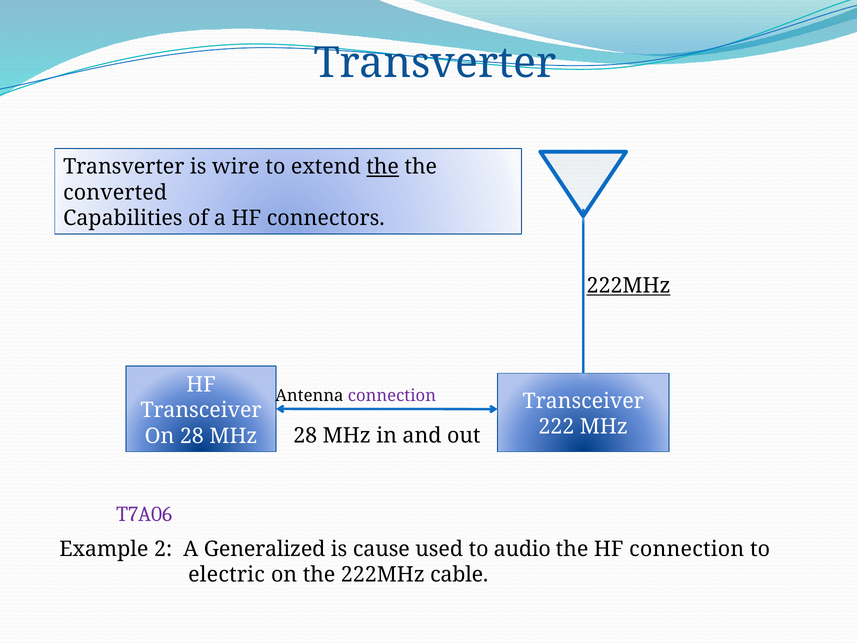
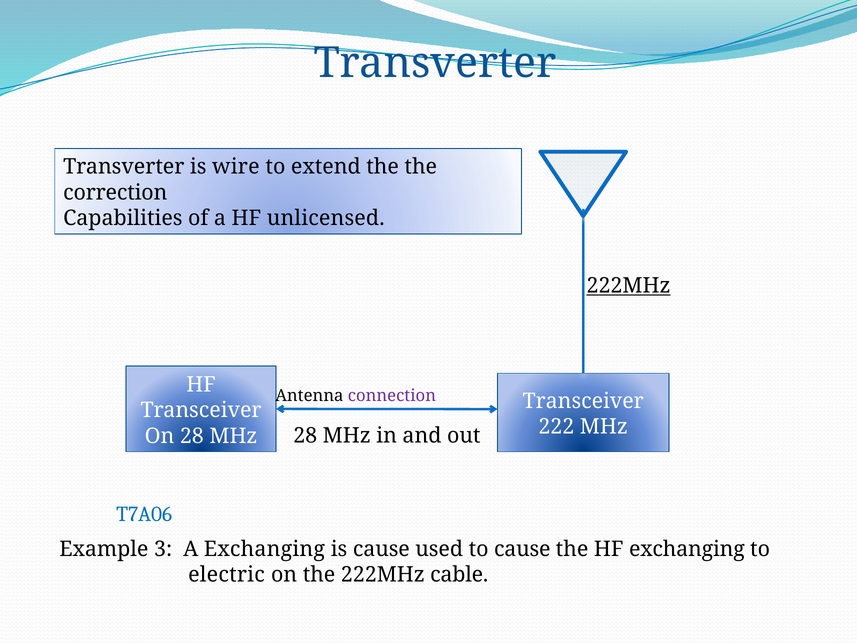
the underline: present -> none (383, 167)
converted: converted -> correction (115, 193)
connectors: connectors -> unlicensed (326, 218)
T7A06 colour: purple -> blue (144, 514)
2: 2 -> 3 (163, 549)
A Generalized: Generalized -> Exchanging (264, 549)
to audio: audio -> cause (522, 549)
HF connection: connection -> exchanging (687, 549)
